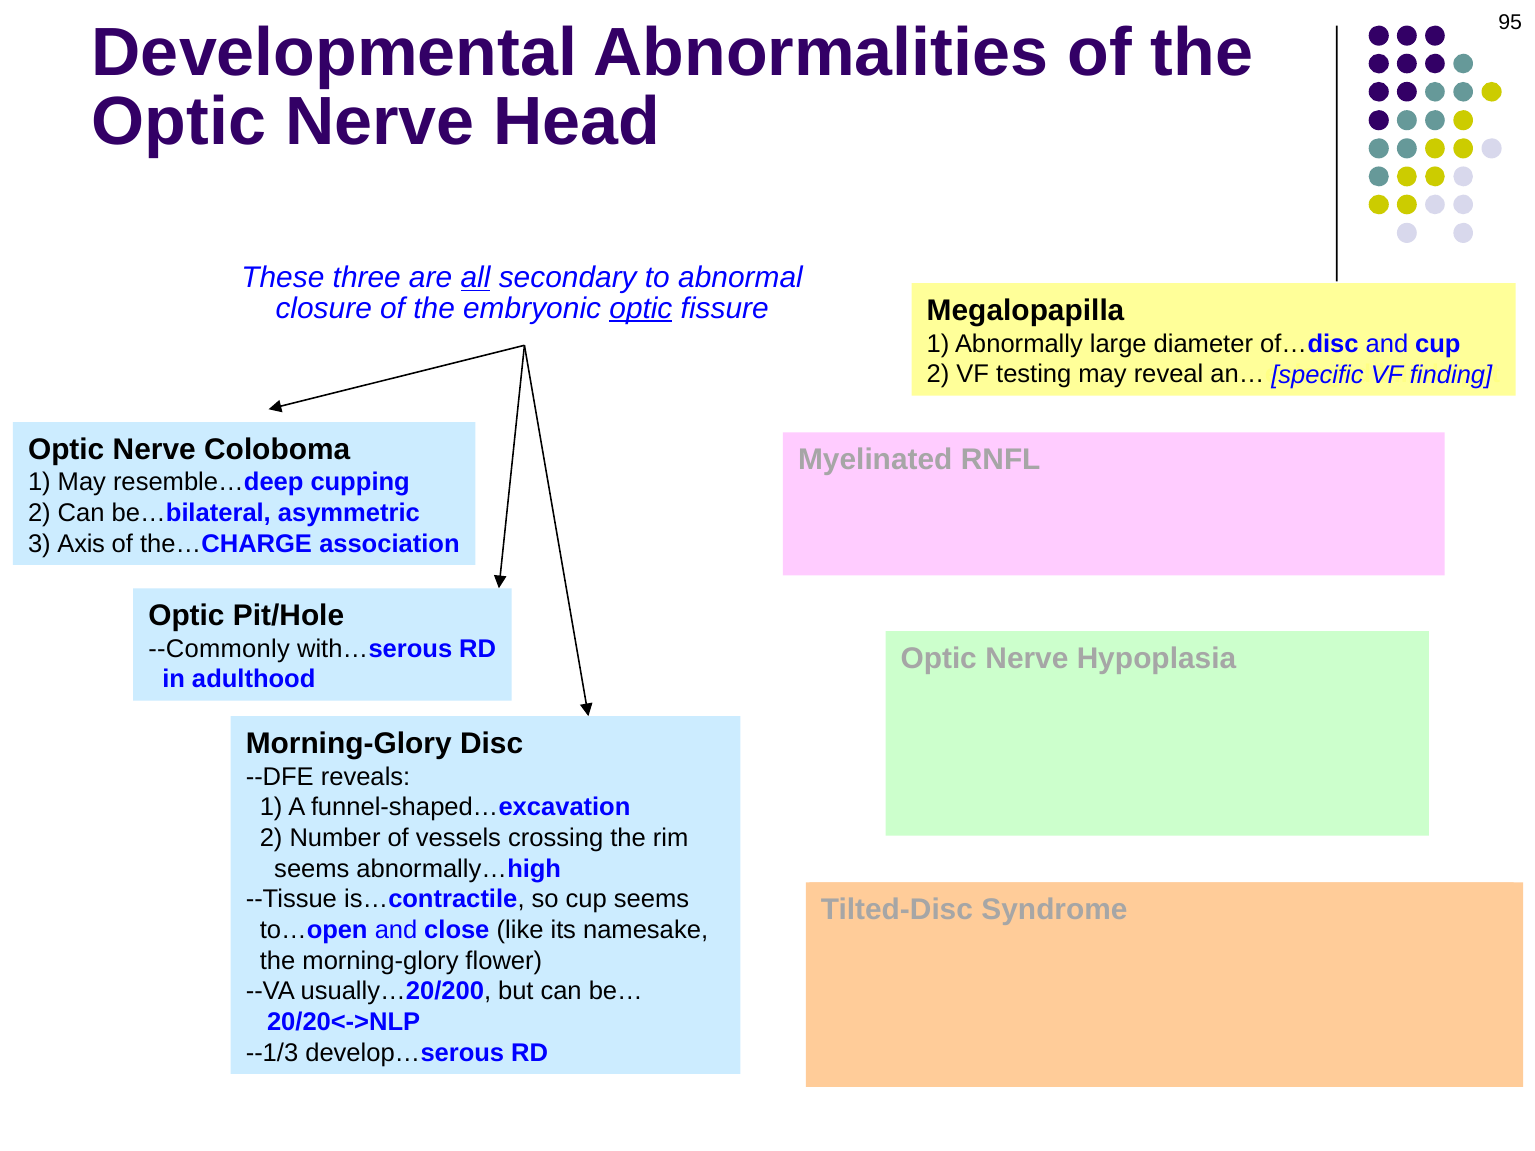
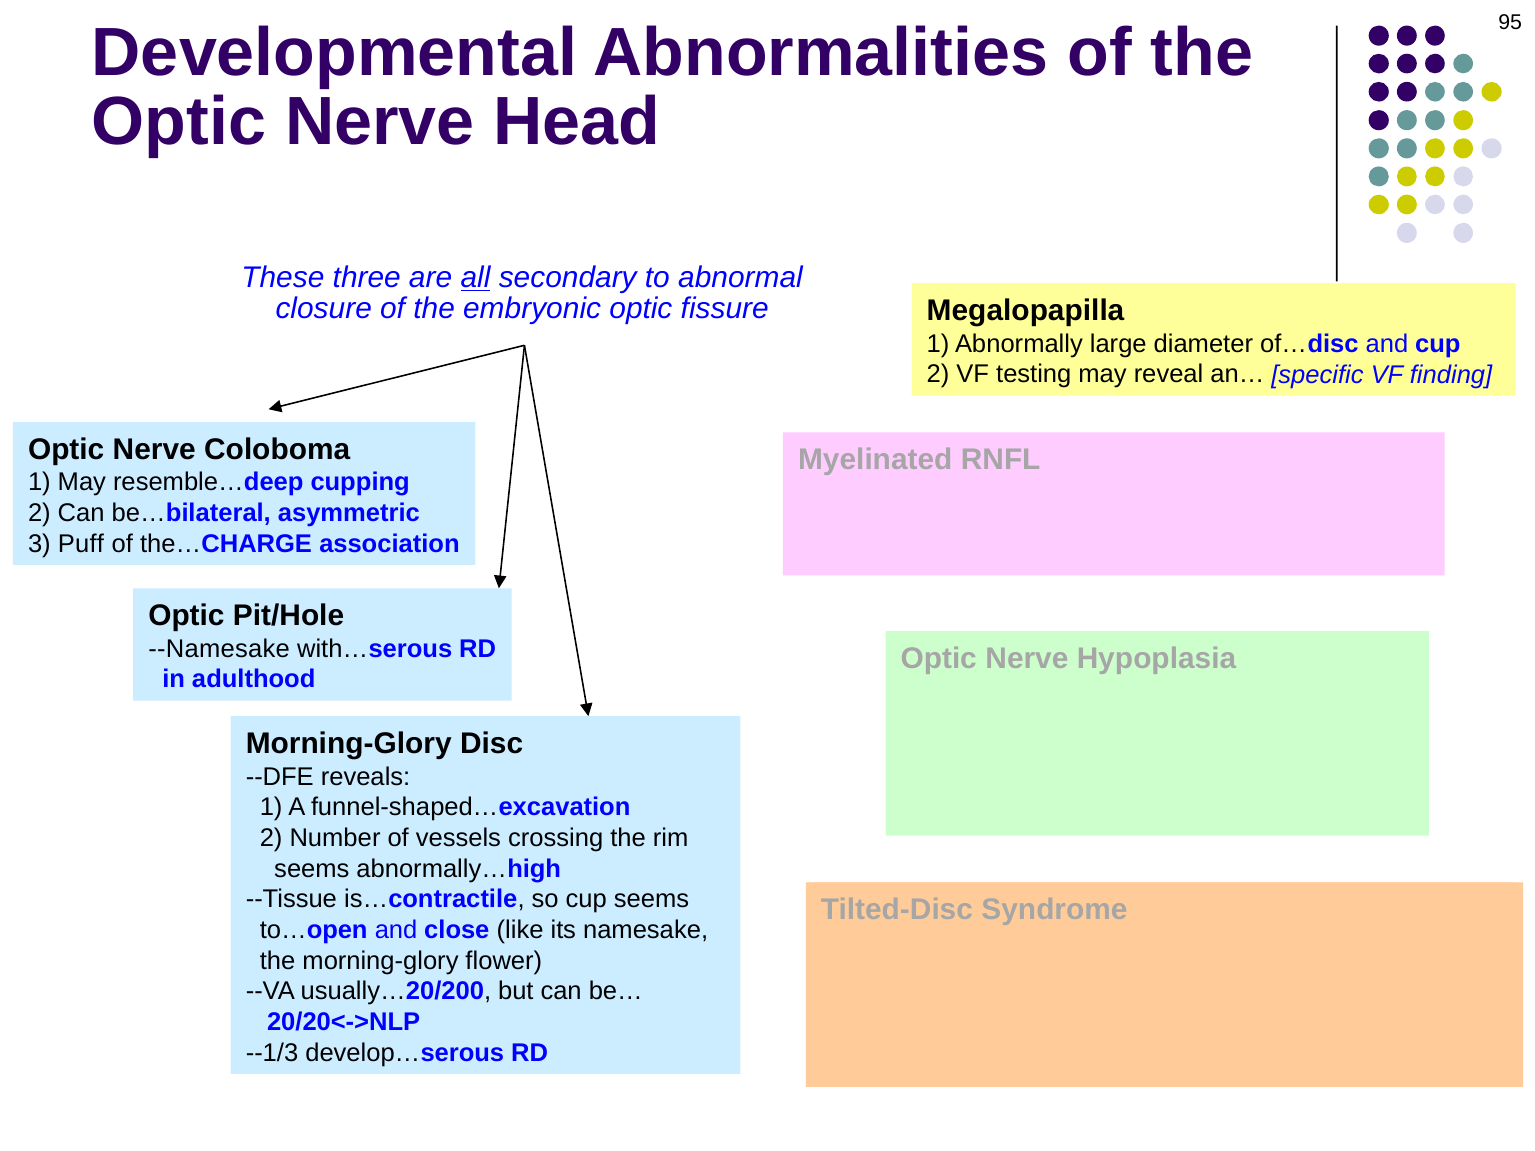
optic underline: present -> none (641, 308)
Axis: Axis -> Puff (81, 544)
--Commonly: --Commonly -> --Namesake (219, 649)
